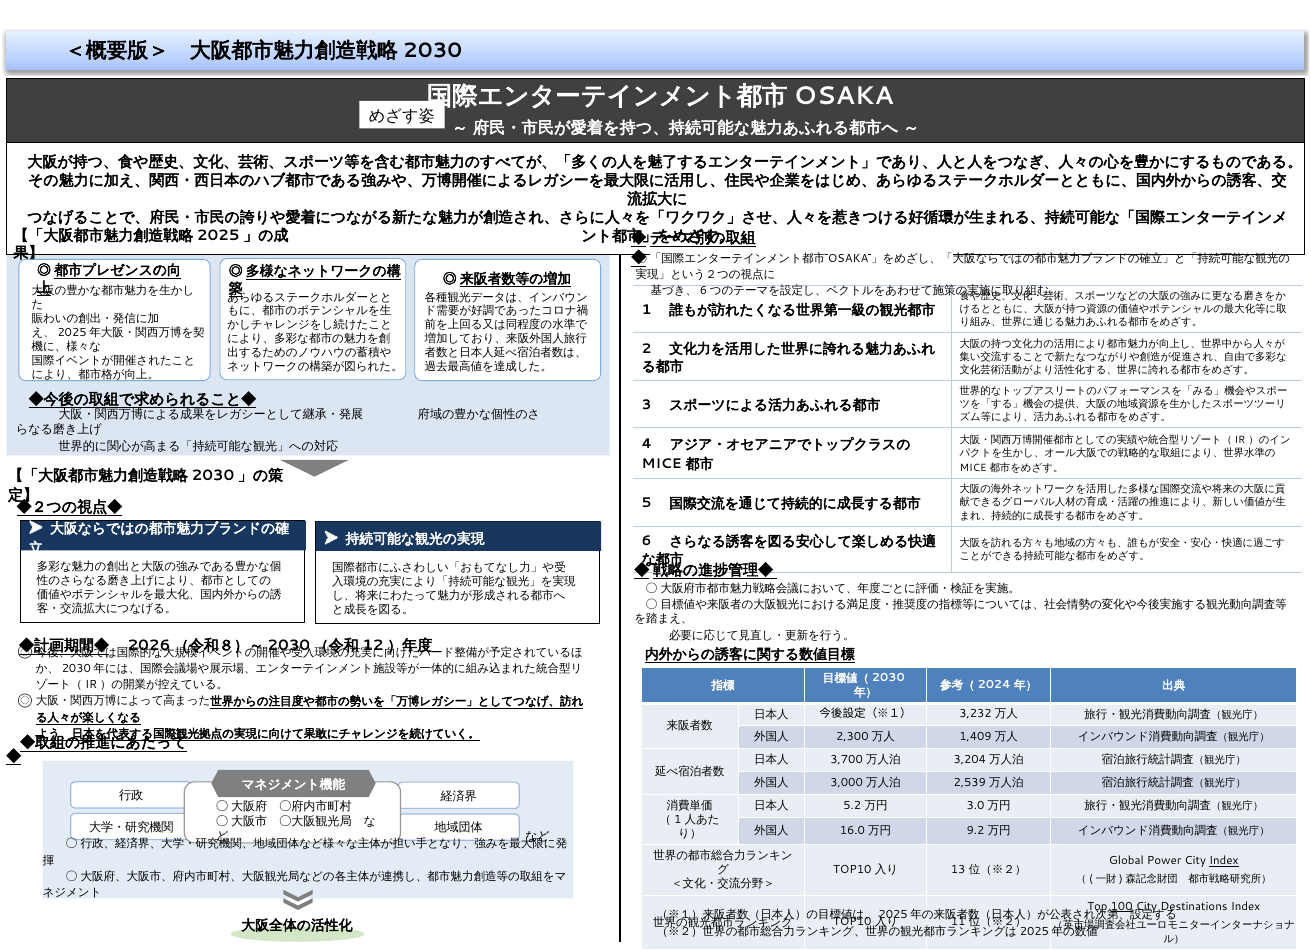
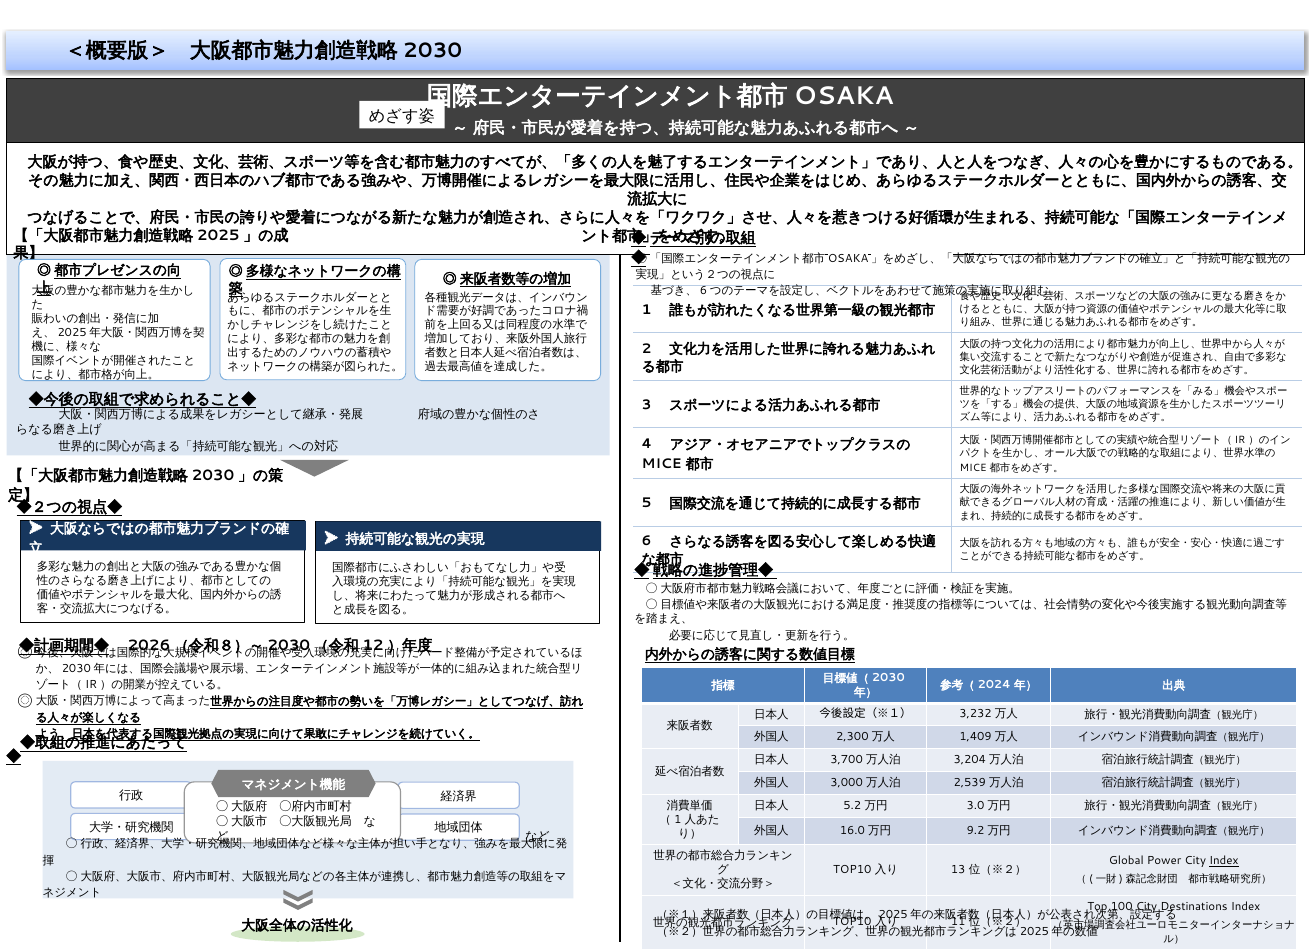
100 underline: present -> none (1122, 906)
